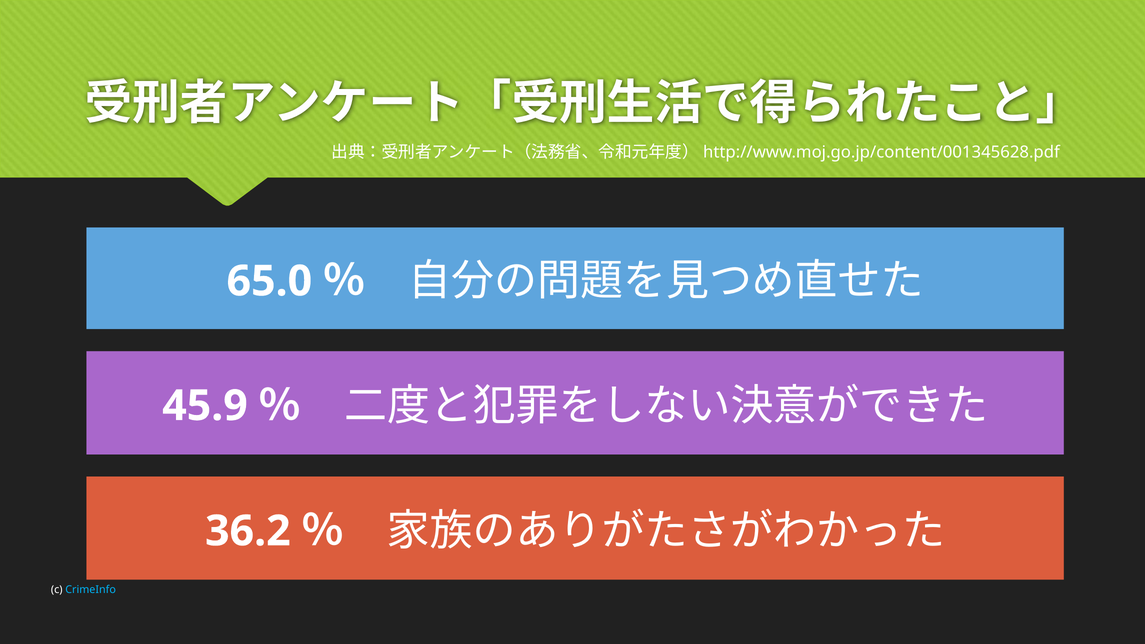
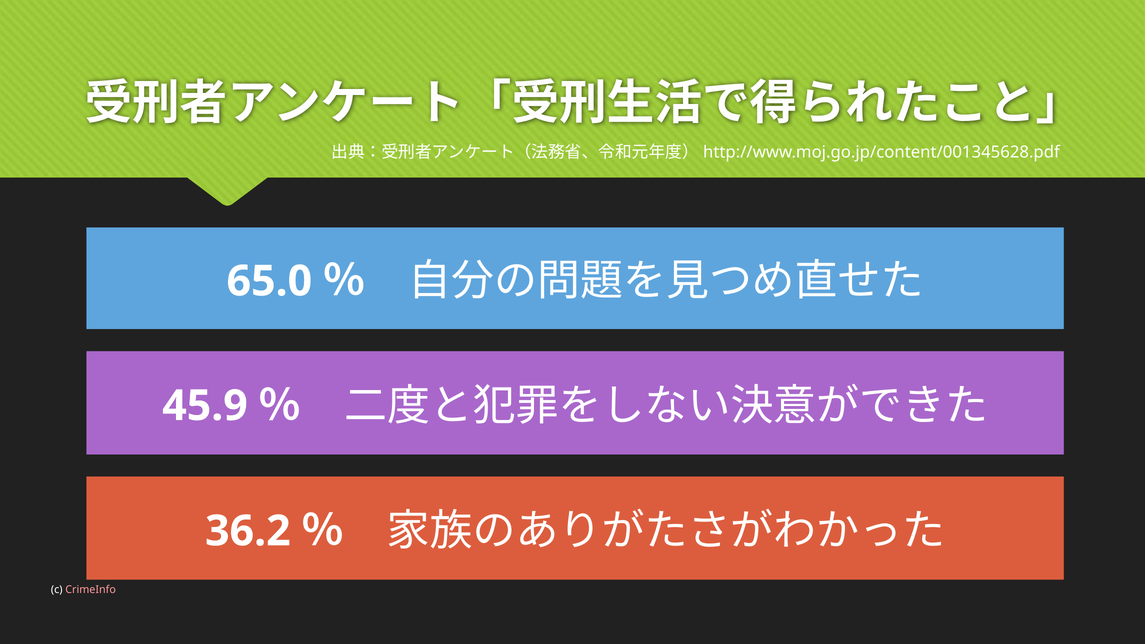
CrimeInfo colour: light blue -> pink (91, 590)
